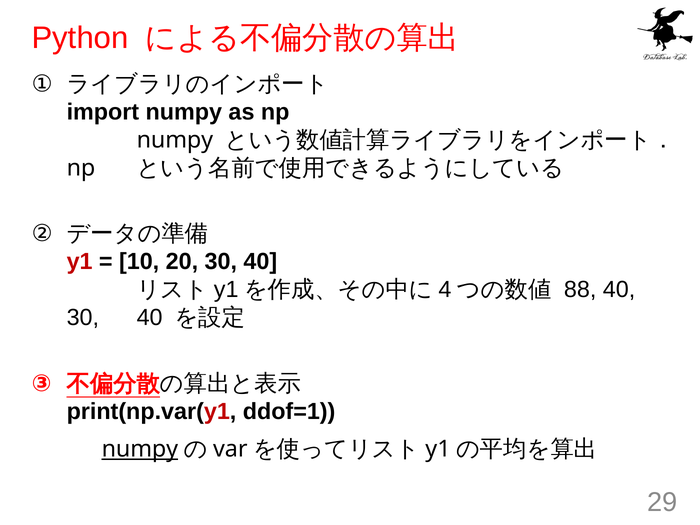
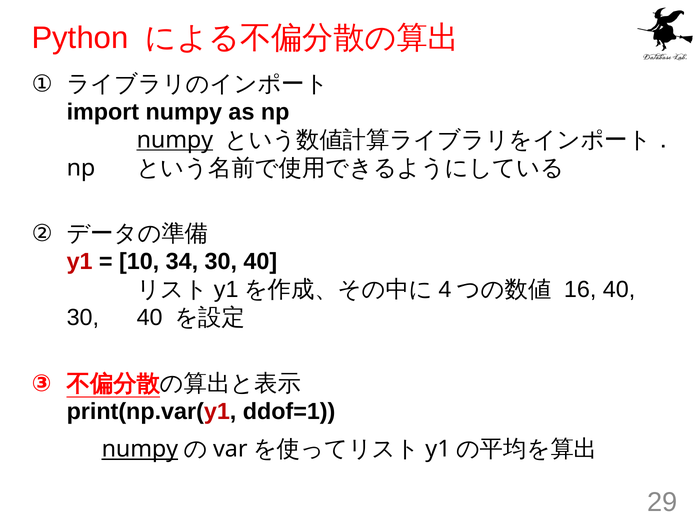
numpy underline: none -> present (175, 140)
20: 20 -> 34 (182, 262)
88: 88 -> 16 (580, 290)
